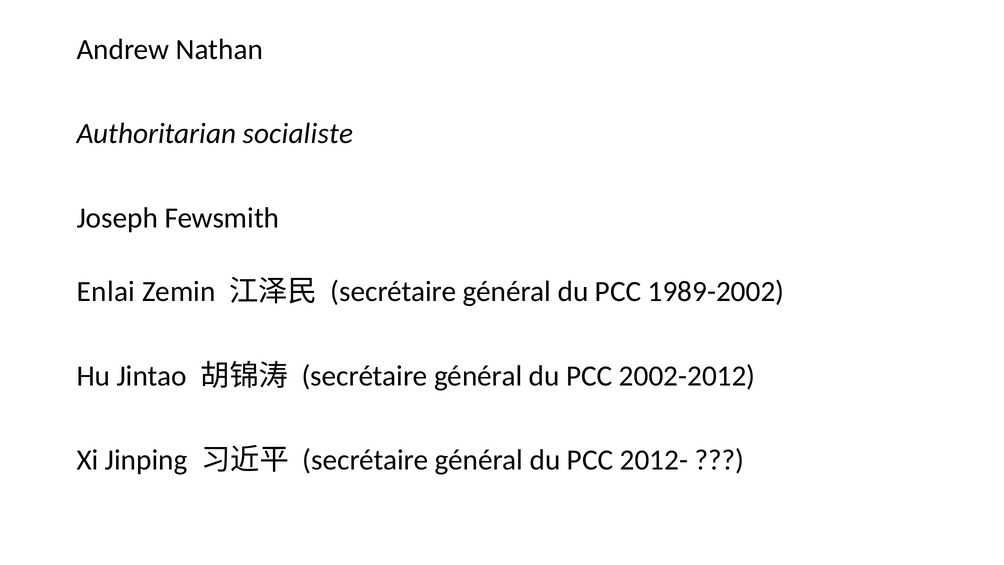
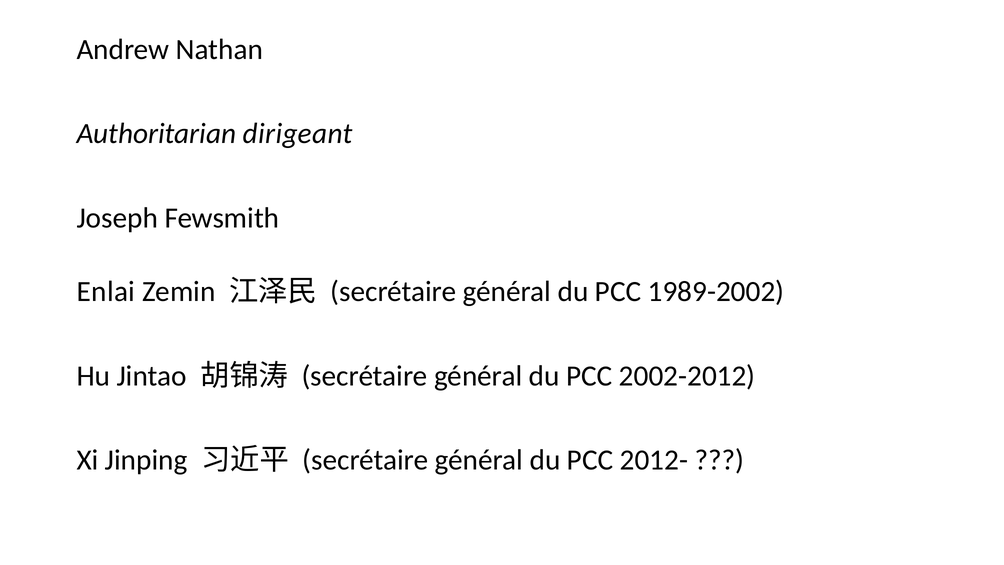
socialiste: socialiste -> dirigeant (298, 134)
